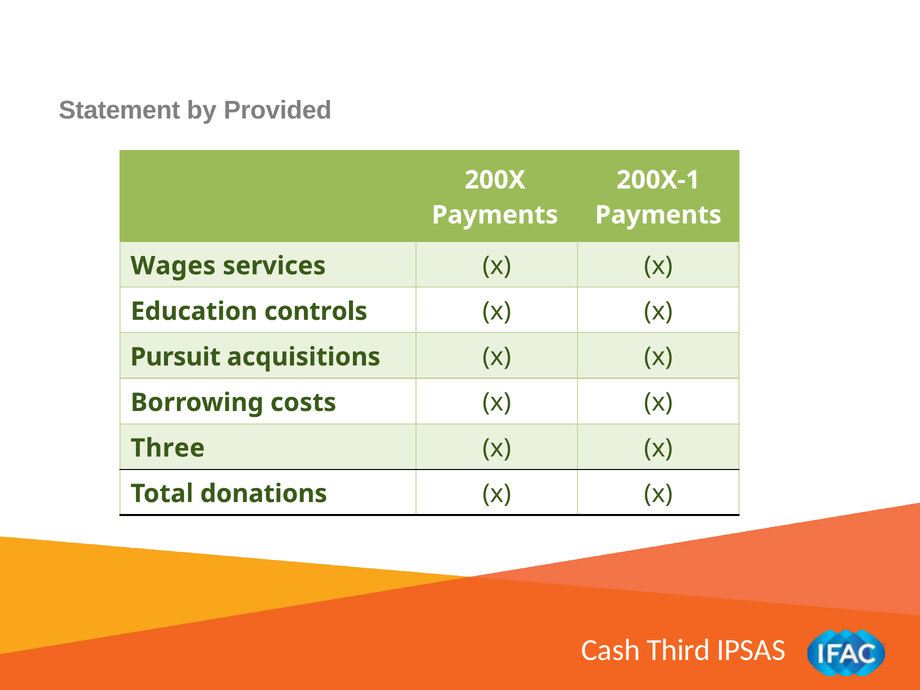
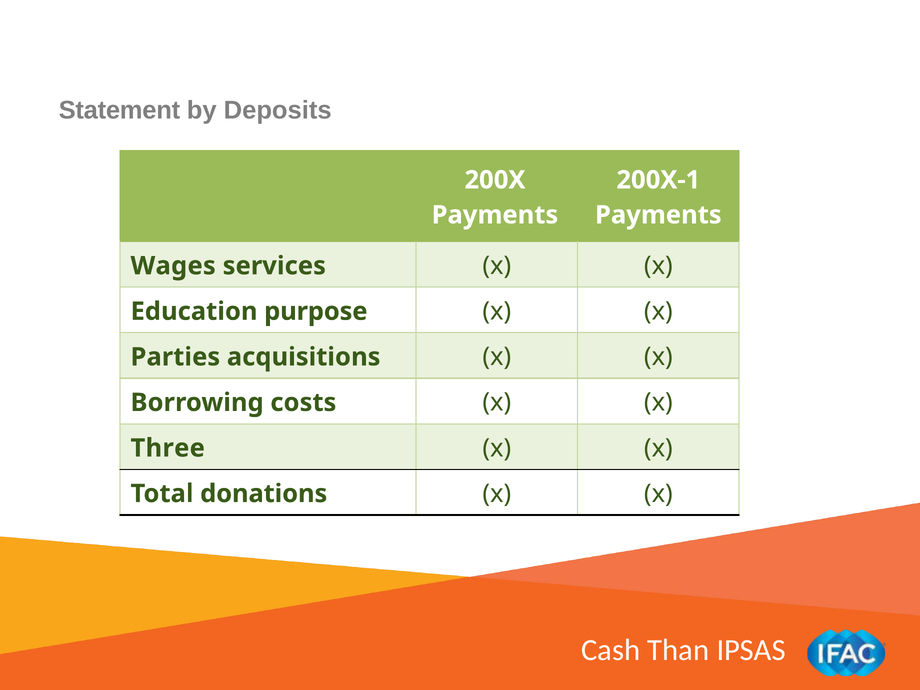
Provided: Provided -> Deposits (278, 110)
controls: controls -> purpose (316, 311)
Pursuit: Pursuit -> Parties (175, 357)
Third: Third -> Than (678, 650)
